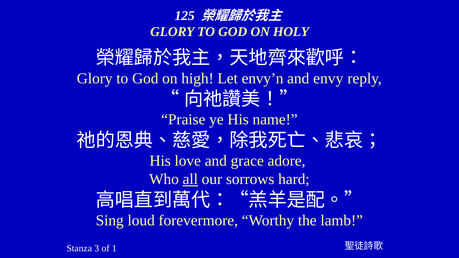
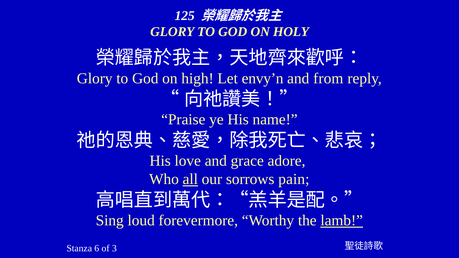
envy: envy -> from (328, 78)
hard: hard -> pain (294, 179)
lamb underline: none -> present (342, 221)
3: 3 -> 6 (97, 248)
1: 1 -> 3 (114, 248)
